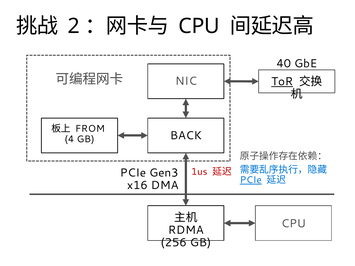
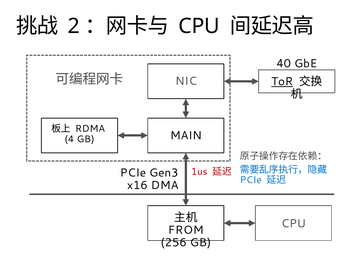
FROM: FROM -> RDMA (90, 129)
BACK: BACK -> MAIN (186, 136)
PCIe underline: present -> none (251, 180)
RDMA: RDMA -> FROM (186, 230)
